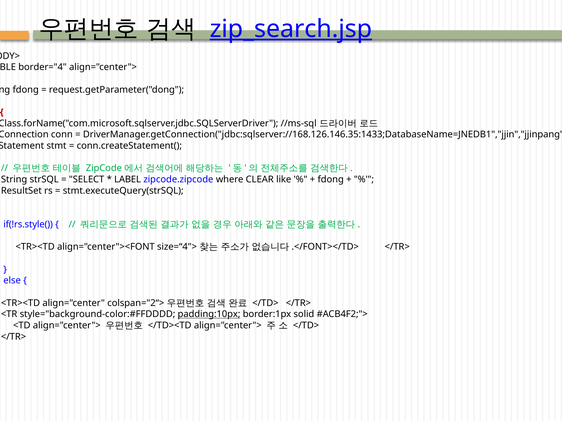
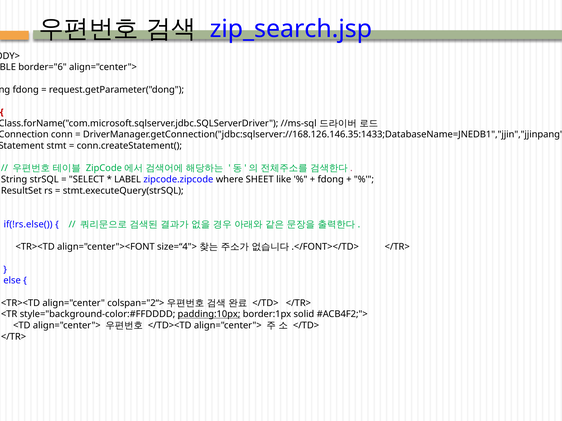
zip_search.jsp underline: present -> none (291, 29)
border="4: border="4 -> border="6 (43, 67)
CLEAR: CLEAR -> SHEET (260, 180)
if(!rs.style(: if(!rs.style( -> if(!rs.else( (28, 225)
